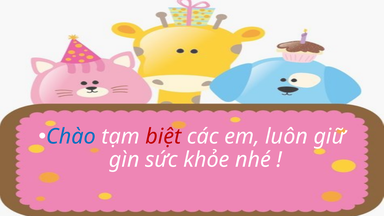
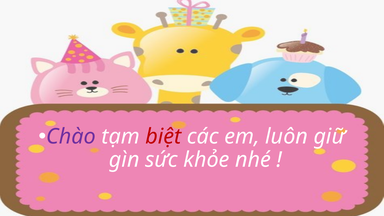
Chào colour: blue -> purple (71, 136)
